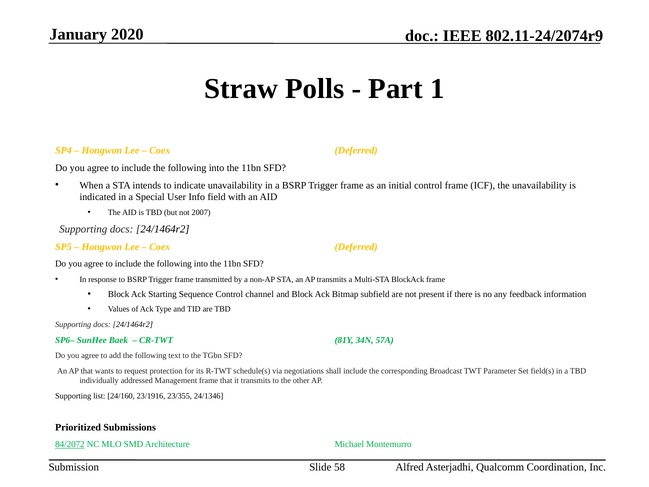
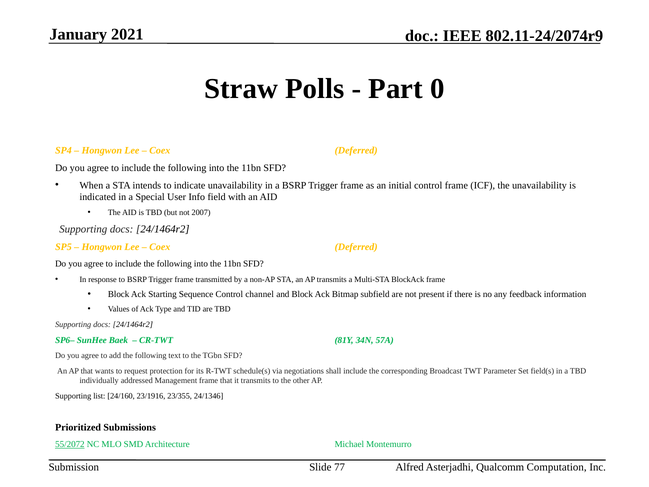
2020: 2020 -> 2021 (127, 34)
1: 1 -> 0 (437, 88)
84/2072: 84/2072 -> 55/2072 (70, 444)
58: 58 -> 77 (340, 467)
Coordination: Coordination -> Computation (557, 467)
